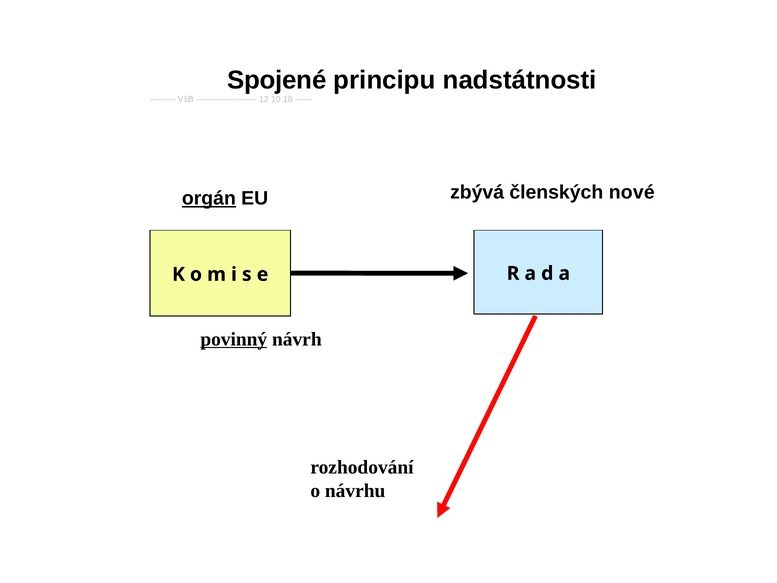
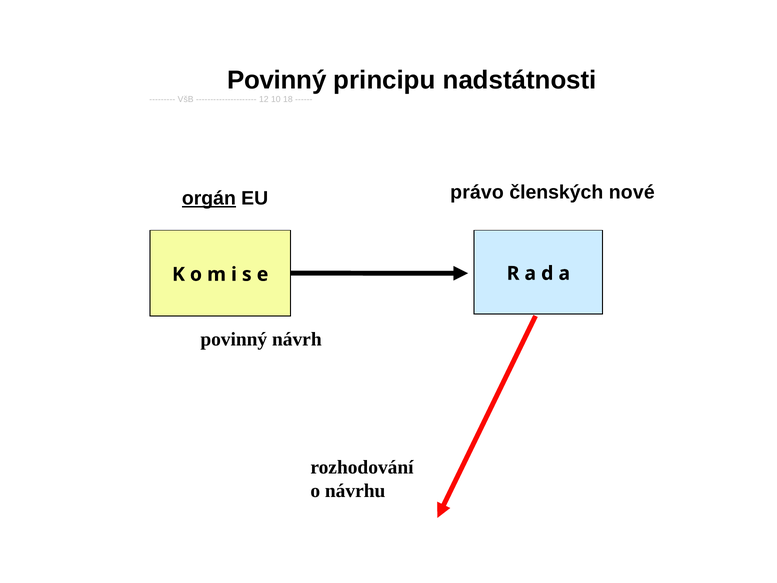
Spojené: Spojené -> Povinný (277, 80)
zbývá: zbývá -> právo (477, 192)
povinný underline: present -> none (234, 339)
